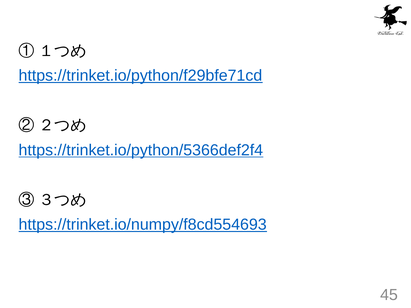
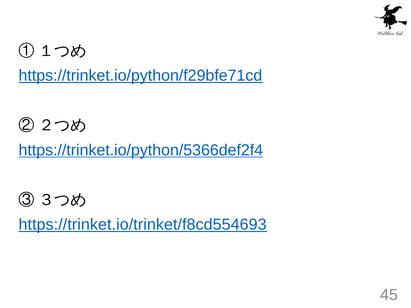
https://trinket.io/numpy/f8cd554693: https://trinket.io/numpy/f8cd554693 -> https://trinket.io/trinket/f8cd554693 (143, 225)
